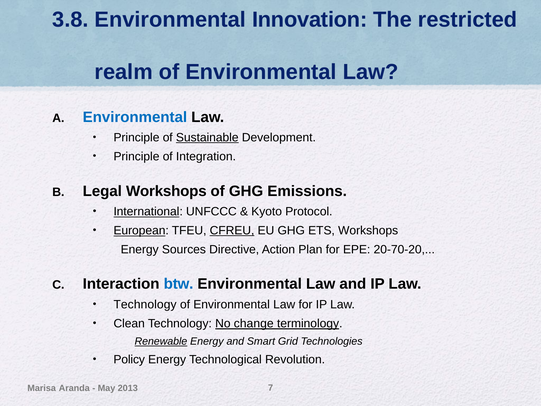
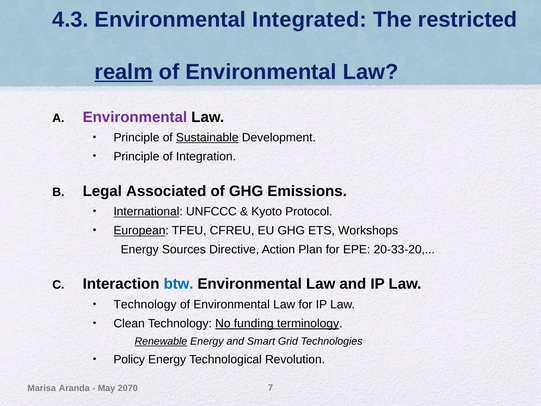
3.8: 3.8 -> 4.3 (70, 19)
Innovation: Innovation -> Integrated (309, 19)
realm underline: none -> present (124, 72)
Environmental colour: blue -> purple (135, 117)
Legal Workshops: Workshops -> Associated (166, 191)
CFREU underline: present -> none (232, 230)
20-70-20: 20-70-20 -> 20-33-20 (404, 249)
change: change -> funding (254, 323)
2013: 2013 -> 2070 (128, 388)
